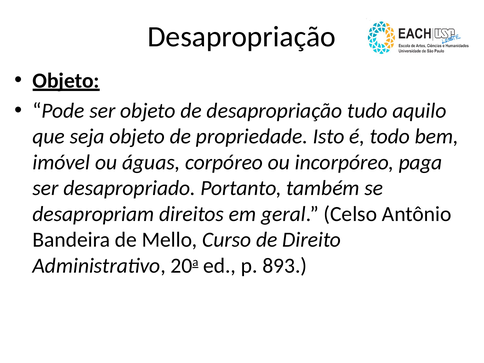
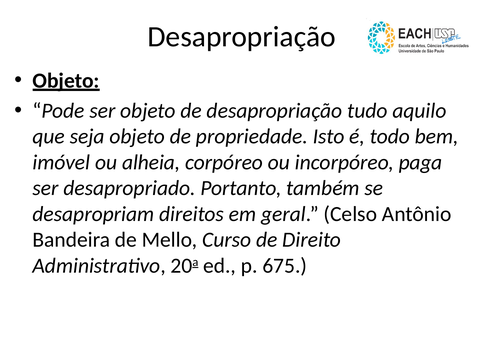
águas: águas -> alheia (151, 162)
893: 893 -> 675 (285, 266)
